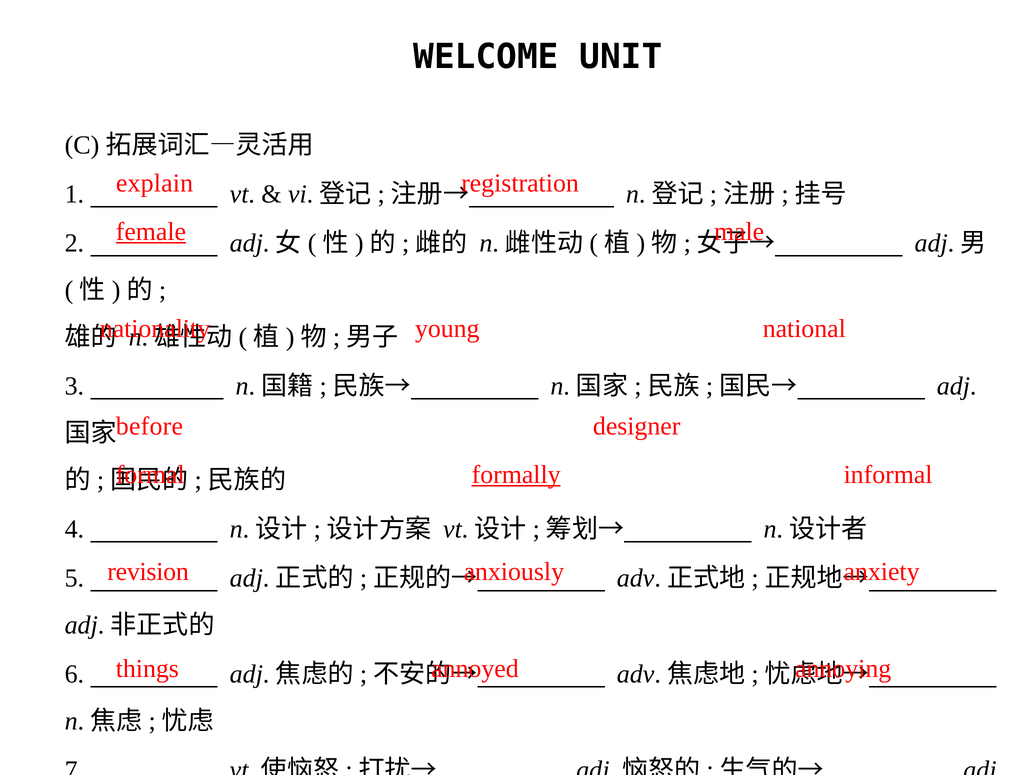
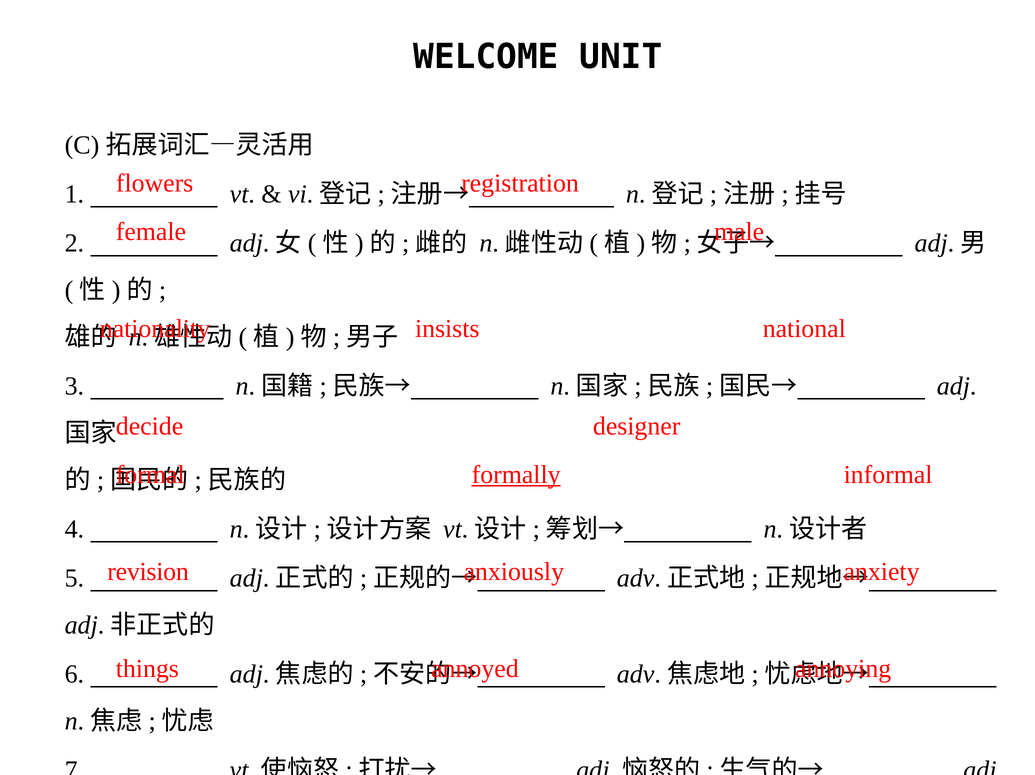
explain: explain -> flowers (155, 183)
female underline: present -> none (151, 232)
young: young -> insists (447, 329)
before: before -> decide (150, 426)
